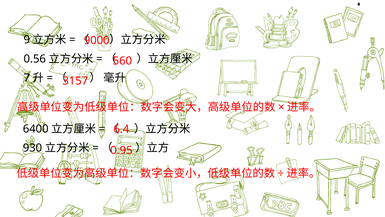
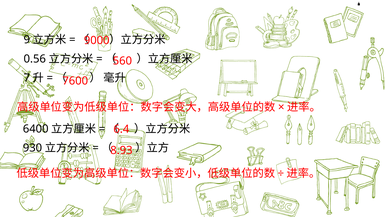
3157: 3157 -> 7600 (75, 81)
0.95: 0.95 -> 8.93 (121, 150)
